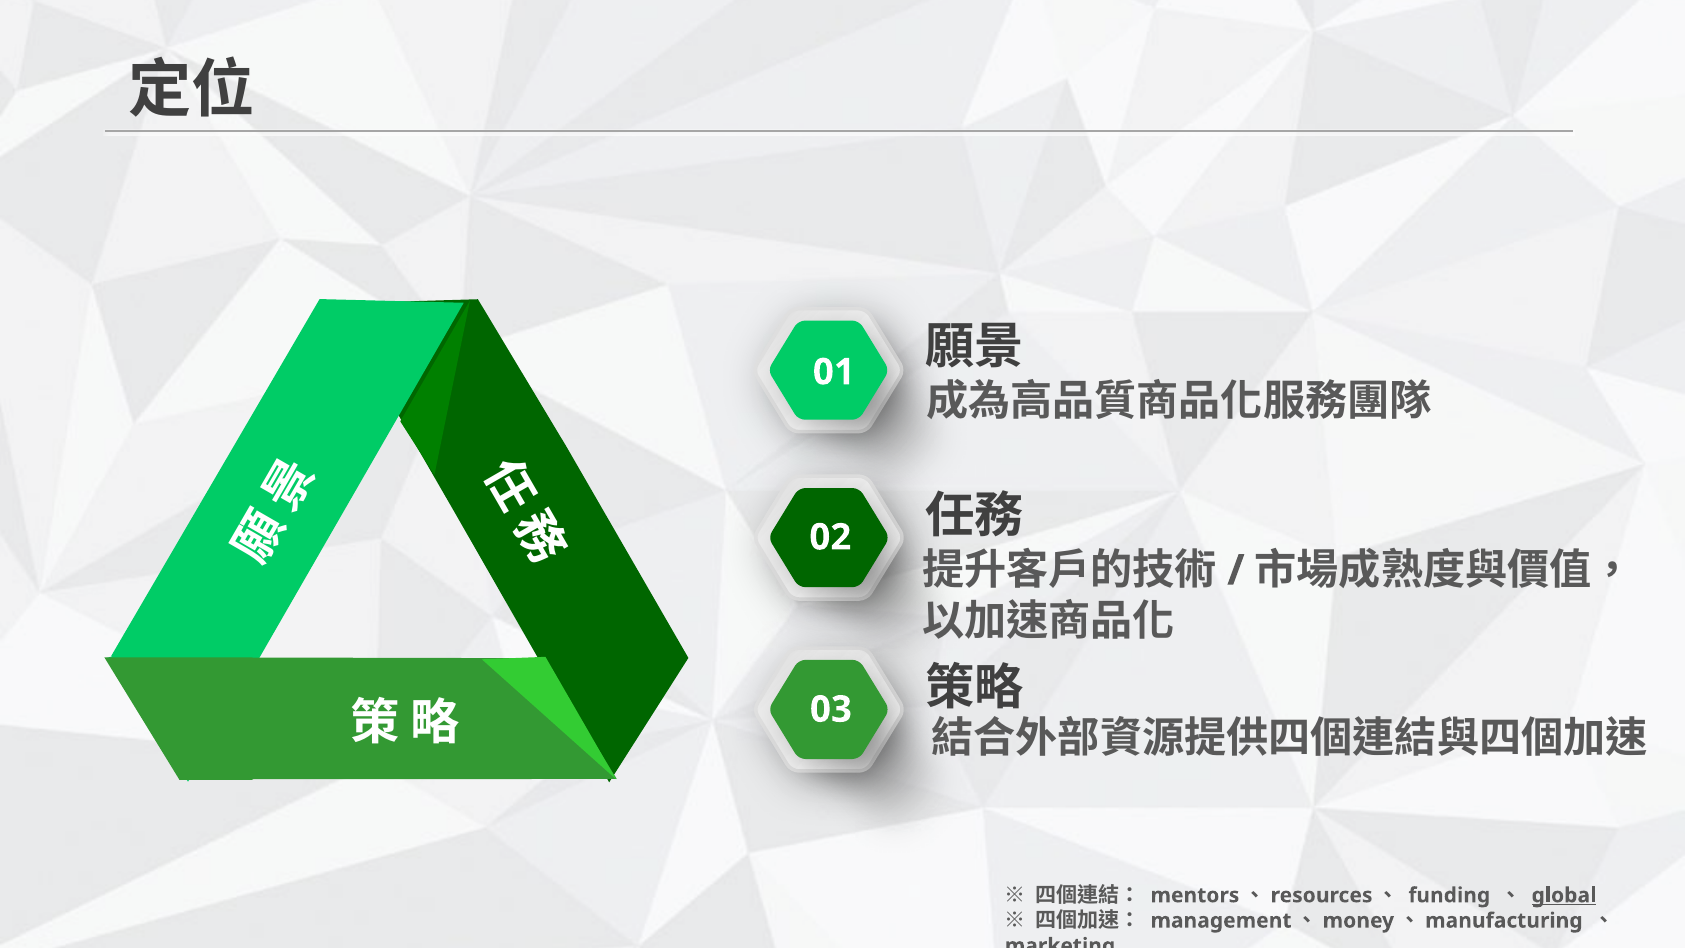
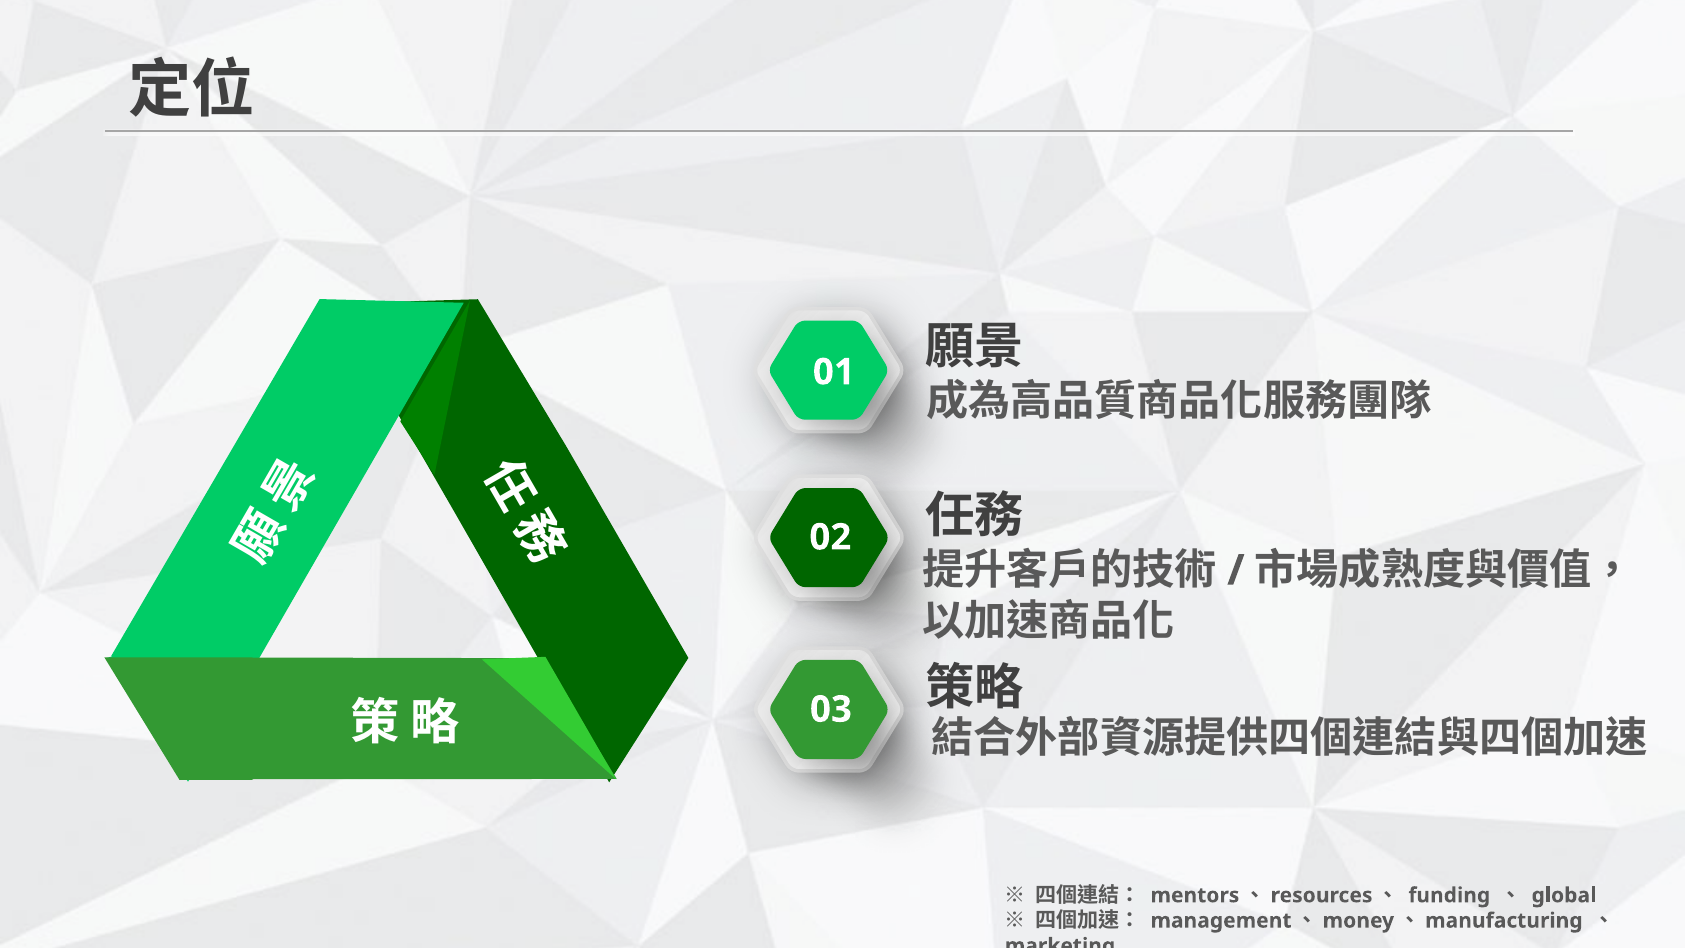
global underline: present -> none (1564, 895)
